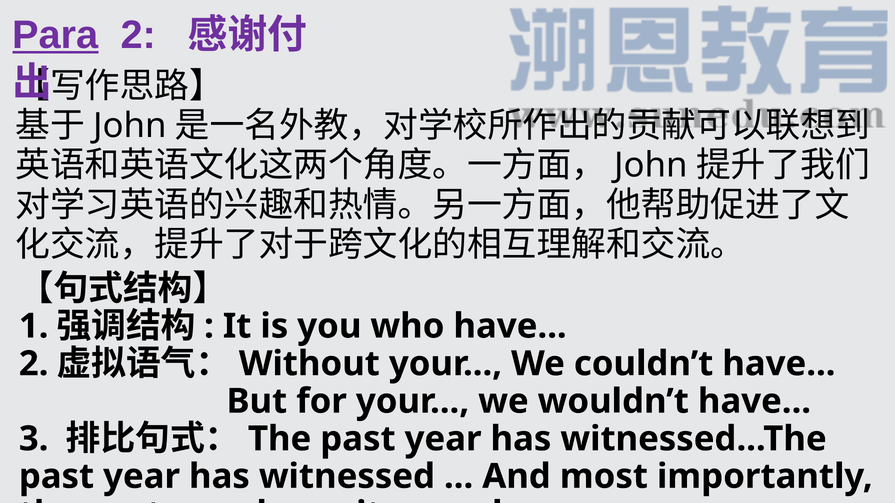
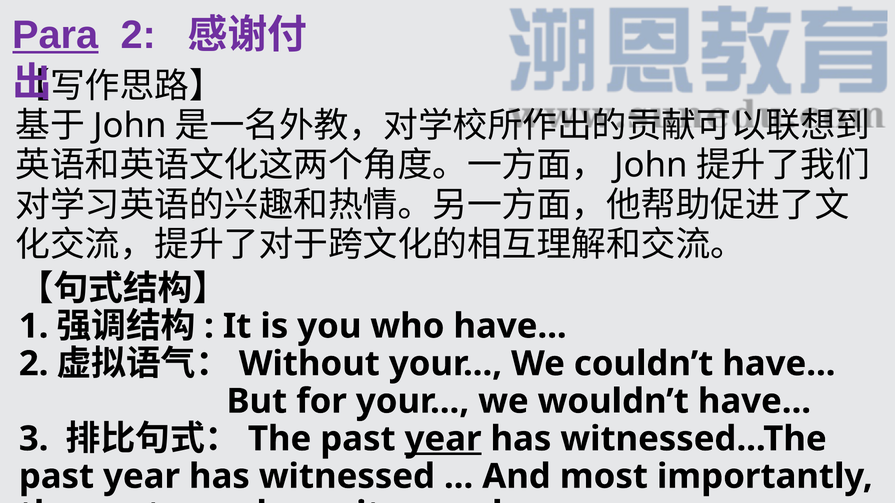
year underline: none -> present (443, 439)
